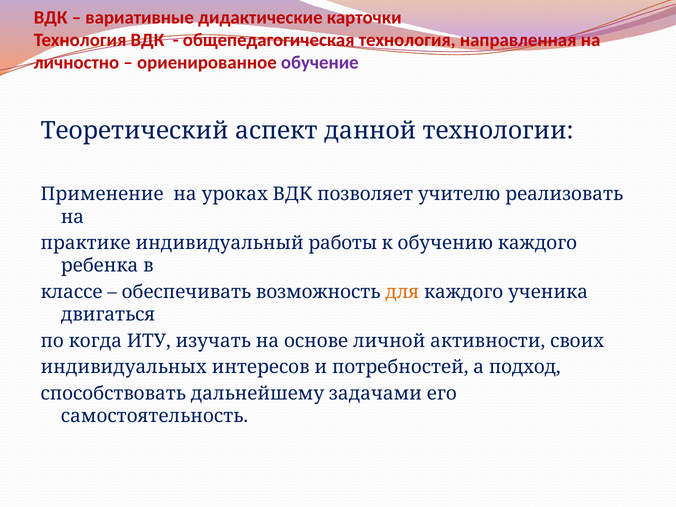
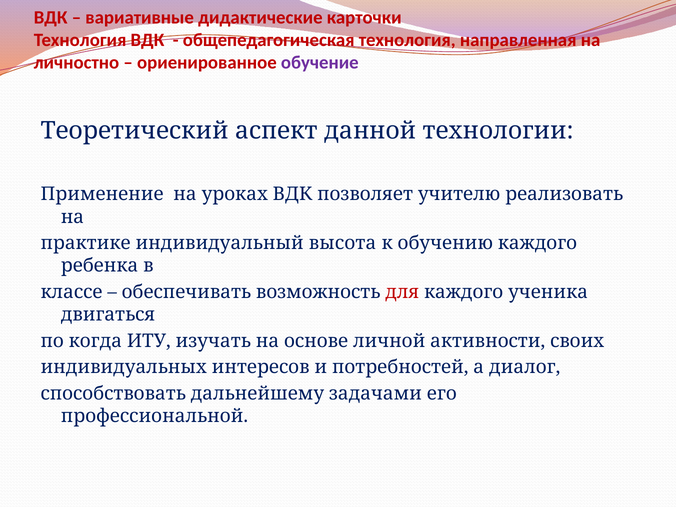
работы: работы -> высота (343, 243)
для colour: orange -> red (402, 292)
подход: подход -> диалог (525, 367)
самостоятельность: самостоятельность -> профессиональной (155, 416)
